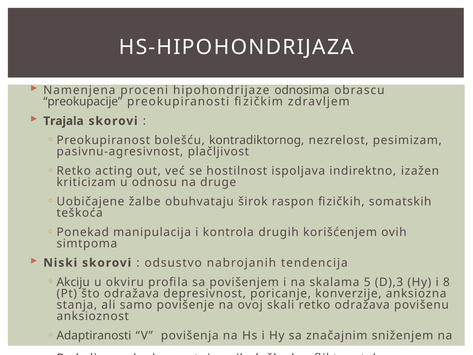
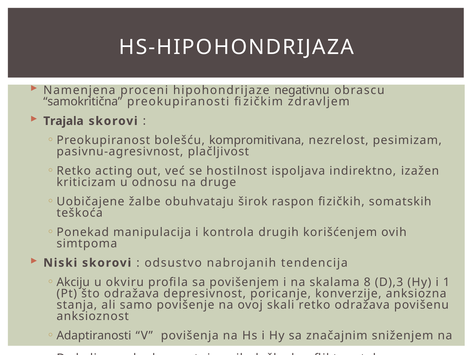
odnosima: odnosima -> negativnu (302, 90)
preokupacije: preokupacije -> samokritična (83, 102)
kontradiktornog: kontradiktornog -> kompromitivana (257, 140)
5: 5 -> 8 (367, 282)
8: 8 -> 1 (446, 282)
